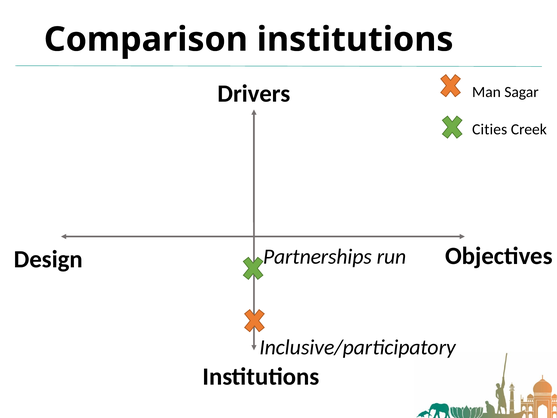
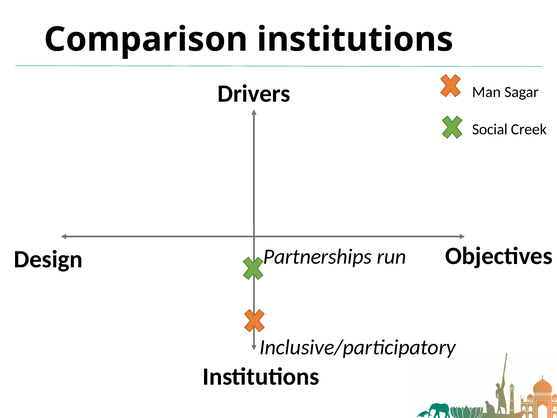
Cities: Cities -> Social (490, 129)
